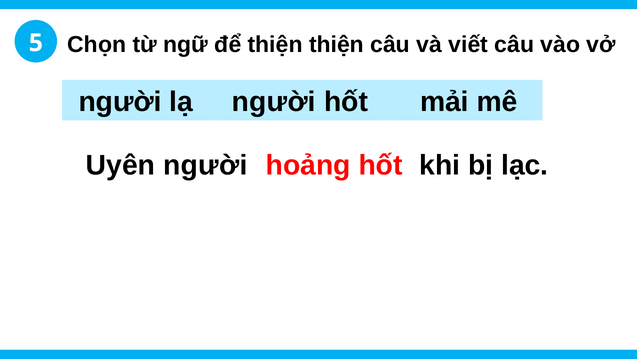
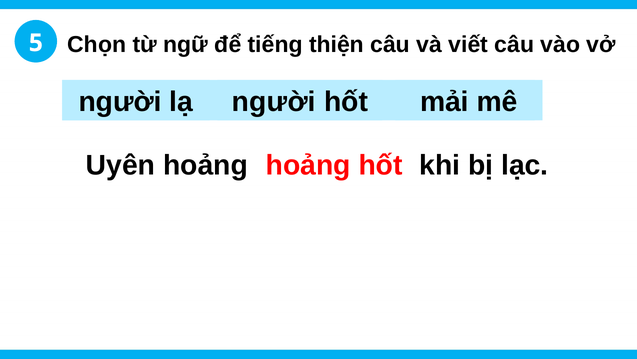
để thiện: thiện -> tiếng (275, 45)
Uyên người: người -> hoảng (205, 165)
